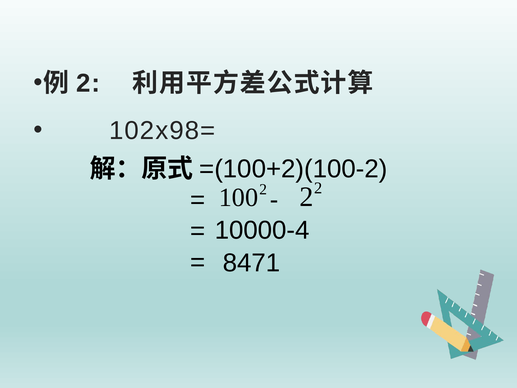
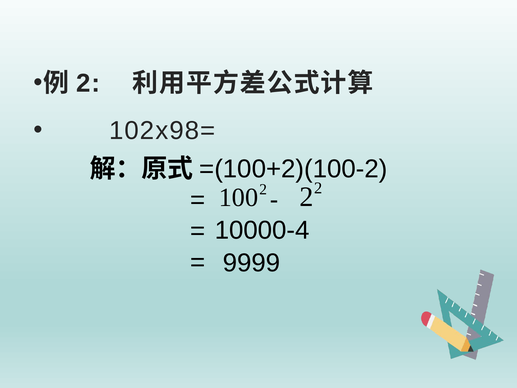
8471: 8471 -> 9999 (252, 263)
